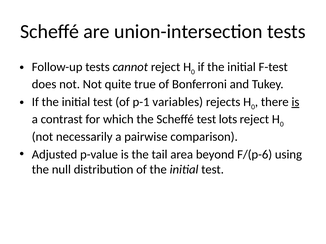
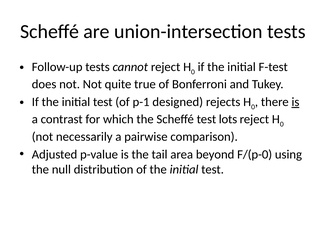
variables: variables -> designed (178, 102)
F/(p-6: F/(p-6 -> F/(p-0 (255, 155)
